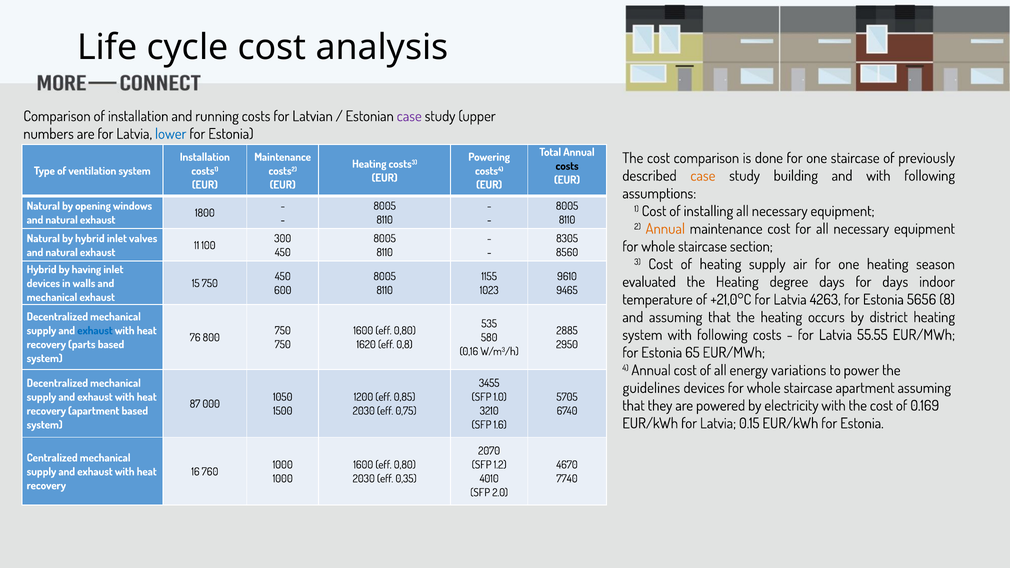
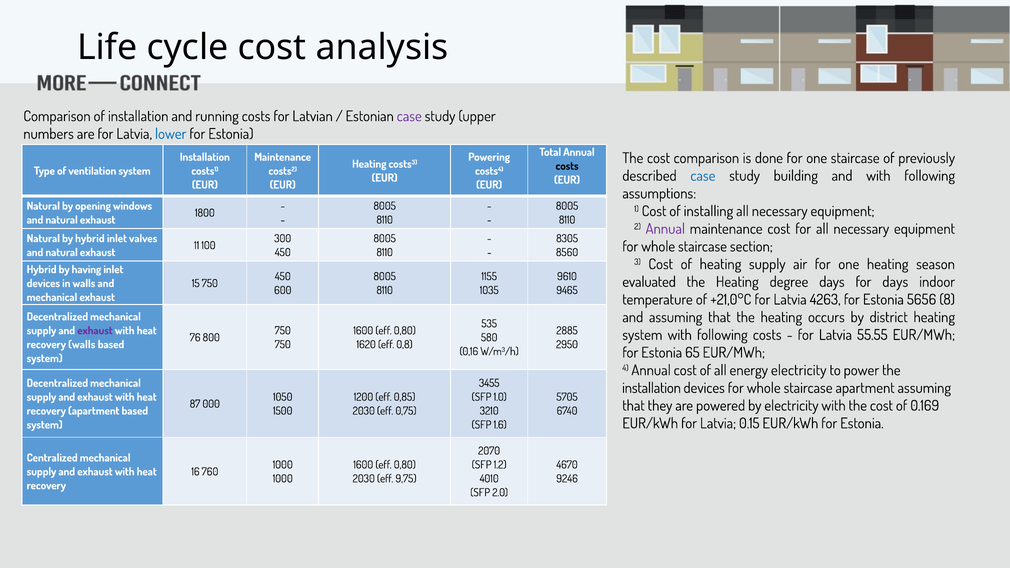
case colour: orange -> blue (703, 176)
Annual colour: orange -> purple (665, 229)
1023: 1023 -> 1035 (489, 290)
exhaust colour: blue -> purple (95, 331)
recovery parts: parts -> walls (82, 345)
energy variations: variations -> electricity (799, 370)
guidelines: guidelines -> installation (652, 388)
0,35: 0,35 -> 9,75 (406, 479)
7740: 7740 -> 9246 (567, 479)
